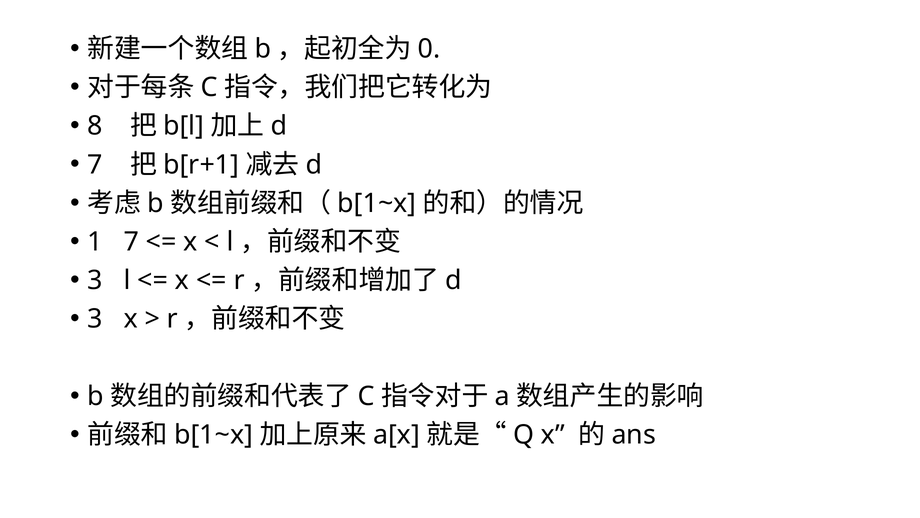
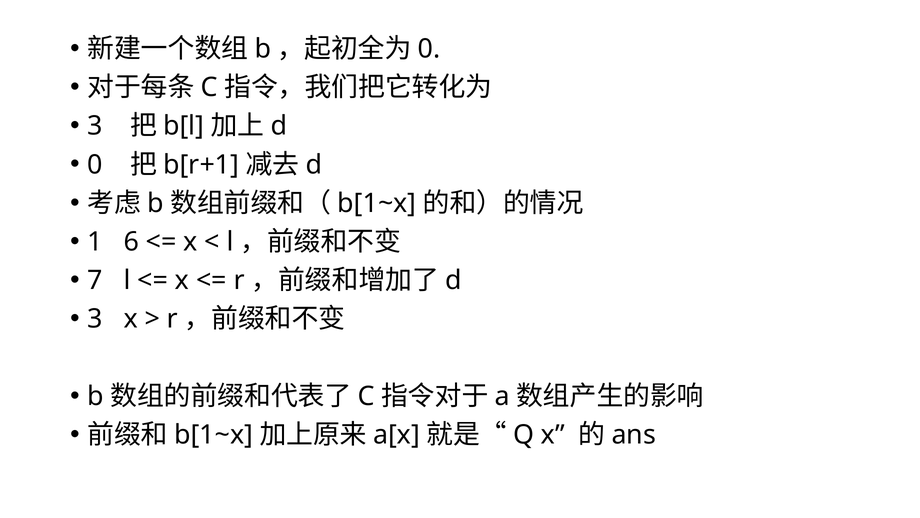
8: 8 -> 3 (95, 126)
7: 7 -> 0 (95, 165)
1 7: 7 -> 6 (131, 242)
3: 3 -> 7 (95, 280)
